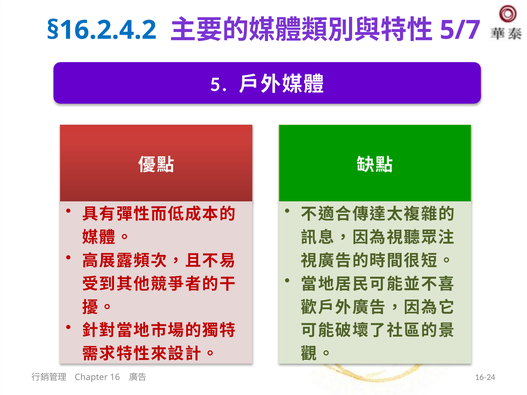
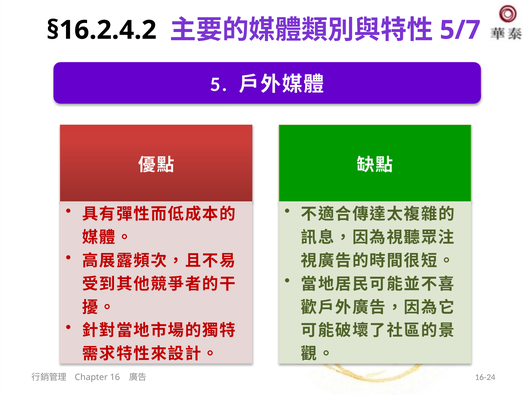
§16.2.4.2 colour: blue -> black (101, 30)
